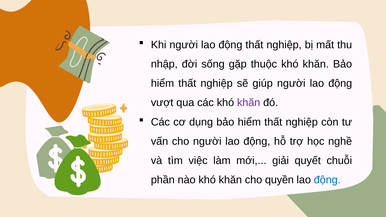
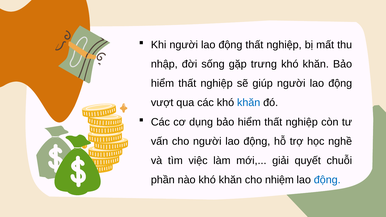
thuộc: thuộc -> trưng (264, 64)
khăn colour: purple -> blue (249, 103)
quyền: quyền -> nhiệm (279, 180)
